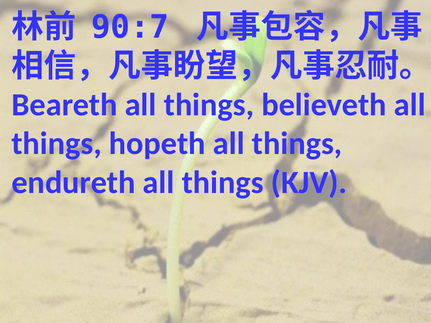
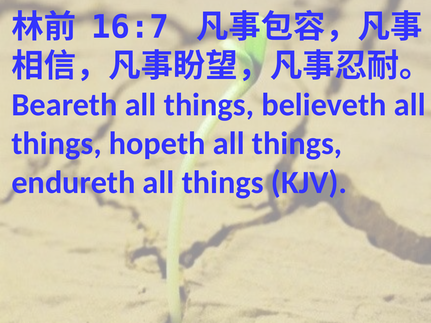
90:7: 90:7 -> 16:7 (130, 27)
